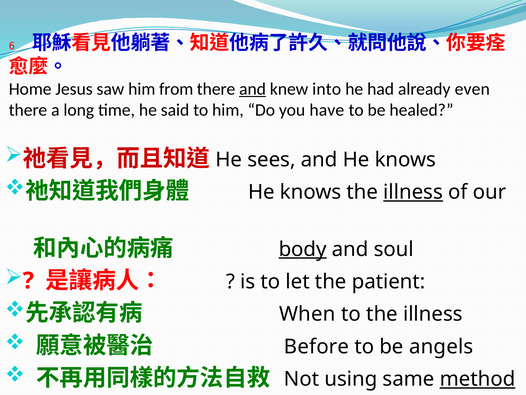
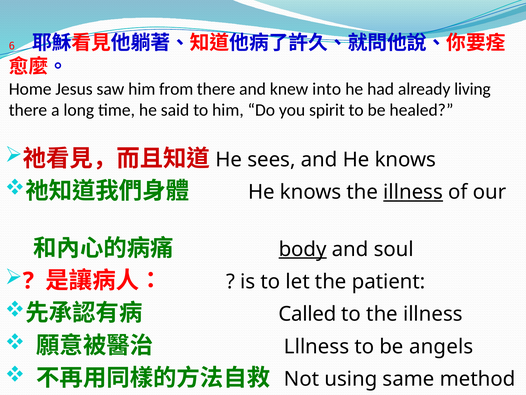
and underline: present -> none (253, 89)
even: even -> living (472, 89)
have: have -> spirit (327, 110)
When: When -> Called (307, 314)
Before: Before -> Lllness (317, 346)
method underline: present -> none (478, 379)
